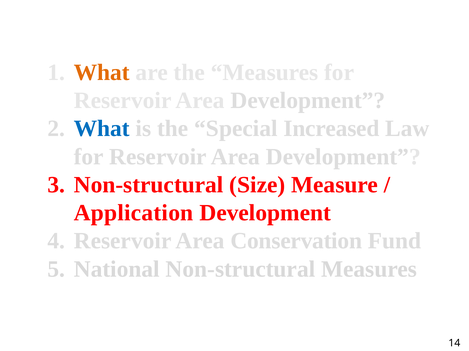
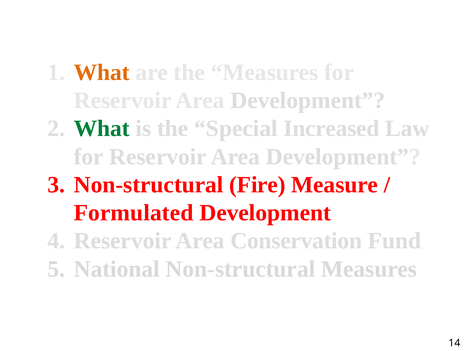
What colour: blue -> green (102, 129)
Size: Size -> Fire (257, 185)
Application: Application -> Formulated (134, 213)
